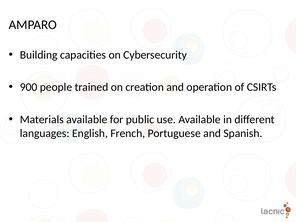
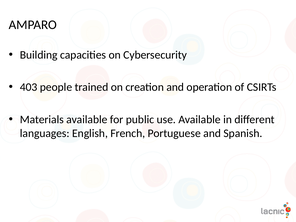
900: 900 -> 403 (29, 87)
